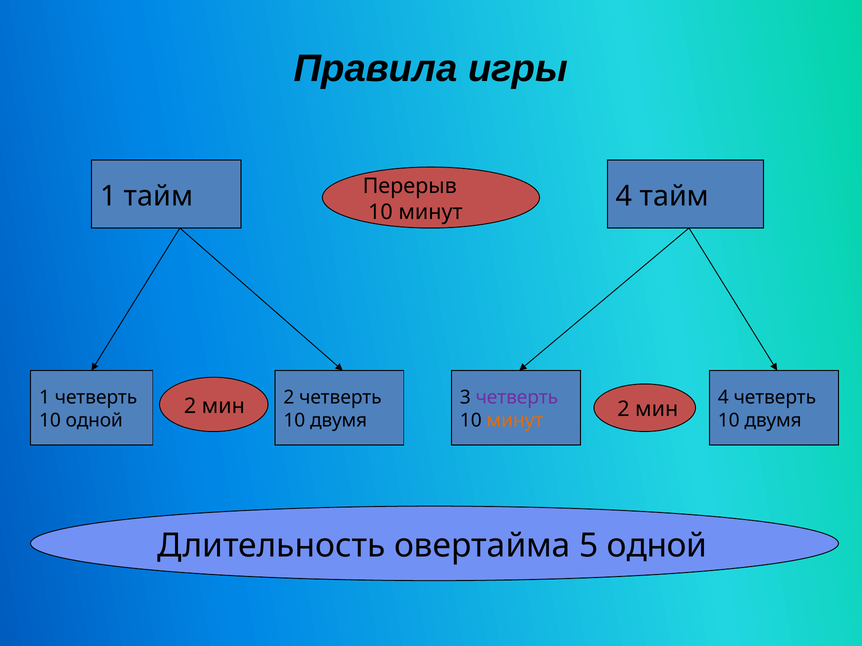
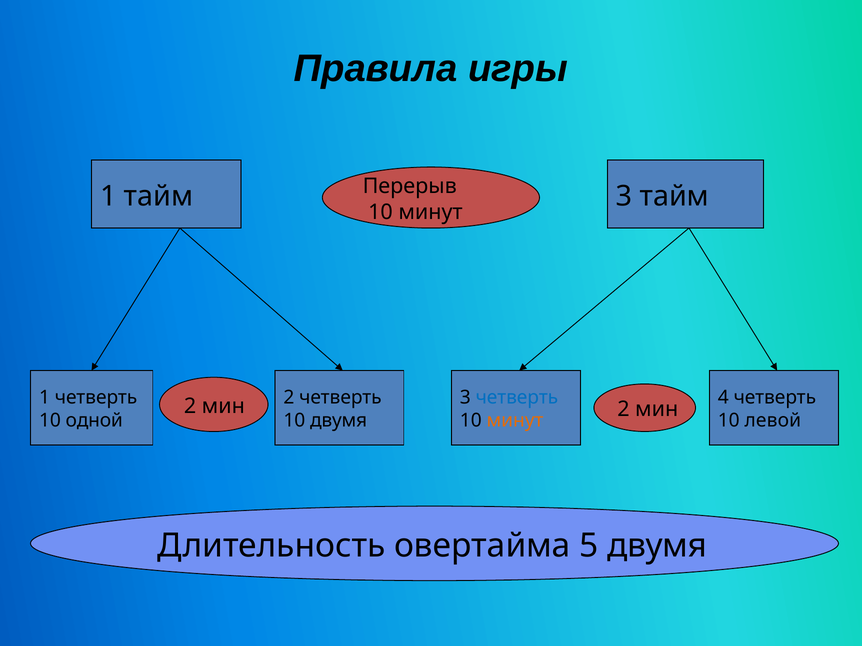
тайм 4: 4 -> 3 (624, 196)
четверть colour: purple -> blue (517, 398)
двумя: двумя -> левой (773, 421)
5 одной: одной -> двумя (657, 546)
